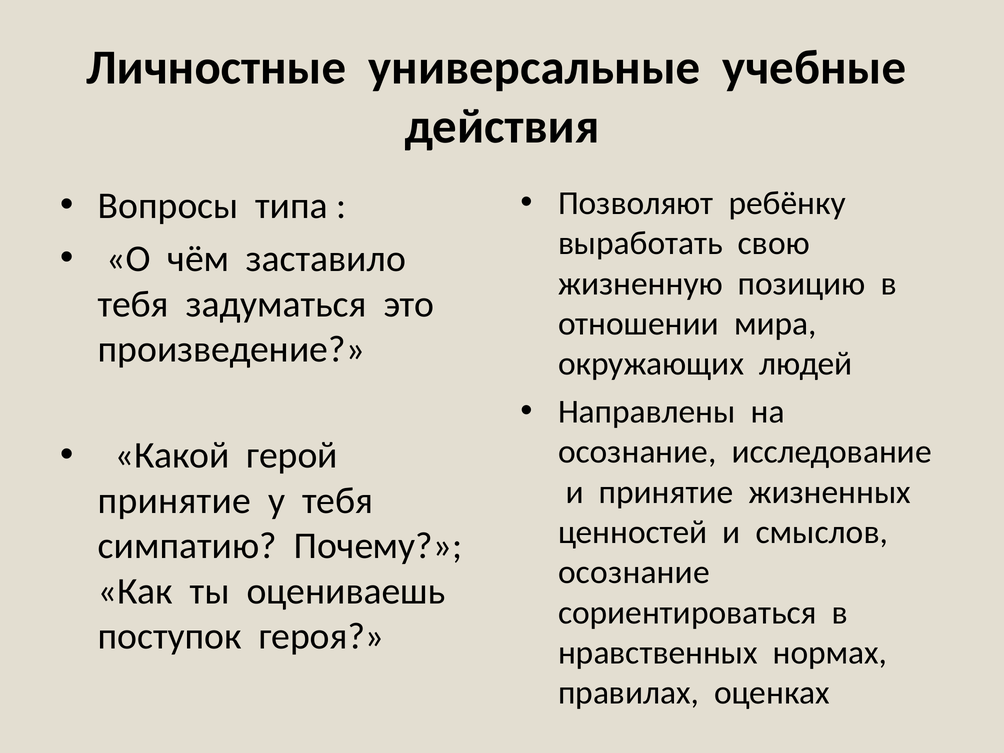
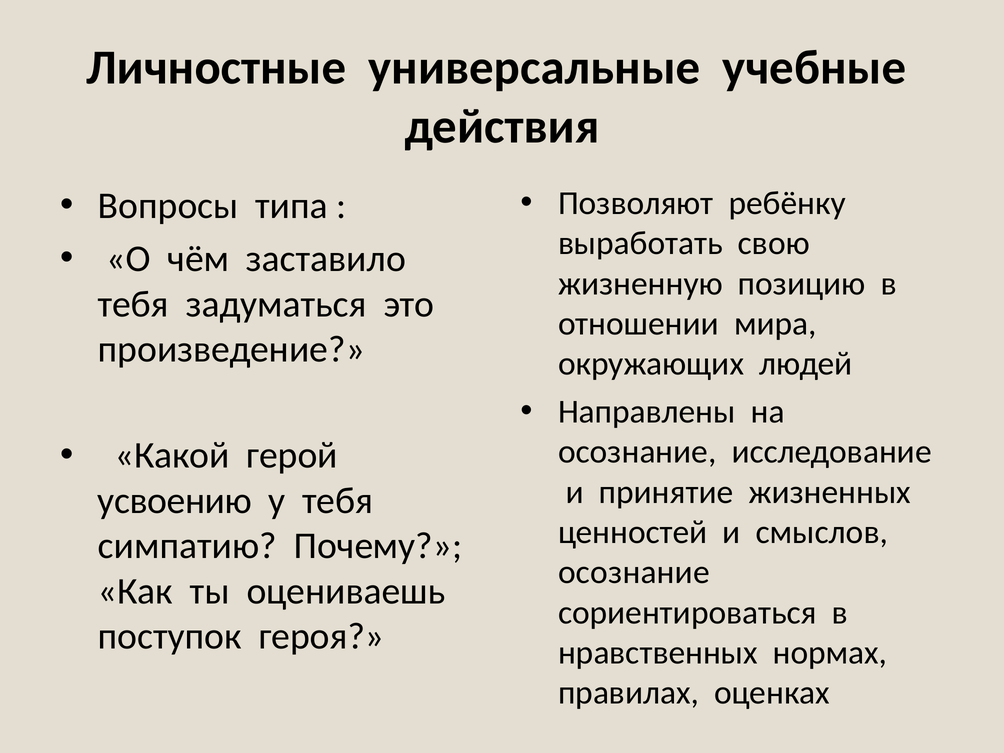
принятие: принятие -> усвоению (175, 501)
